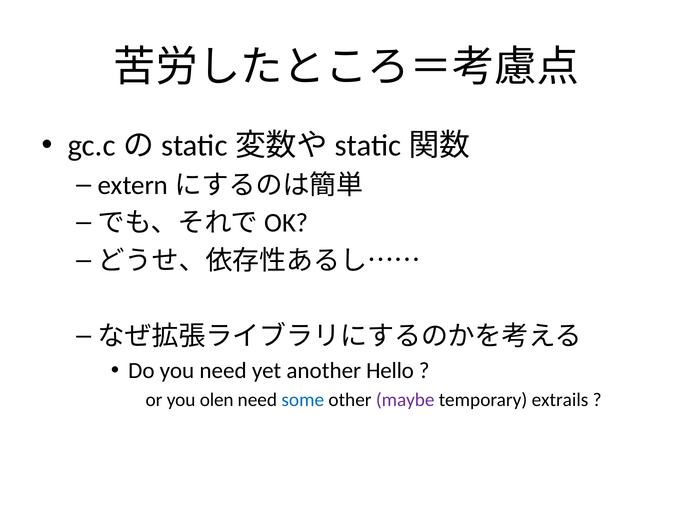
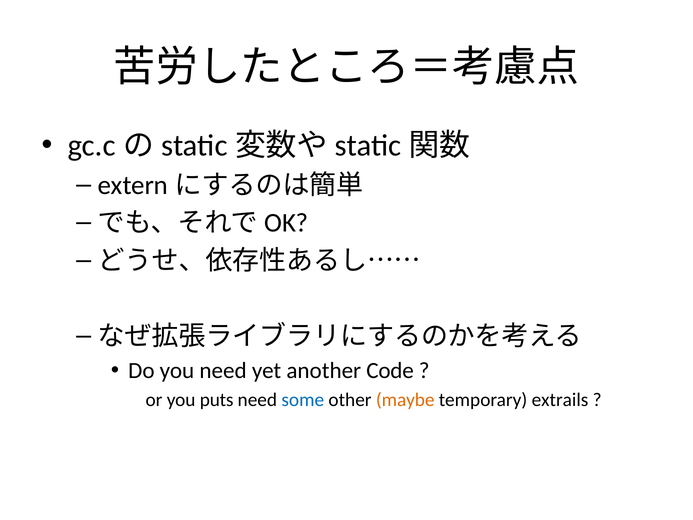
Hello: Hello -> Code (390, 371)
olen: olen -> puts (217, 400)
maybe colour: purple -> orange (405, 400)
